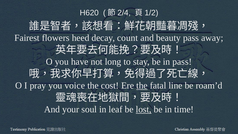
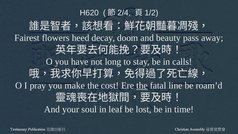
count: count -> doom (128, 38)
in pass: pass -> calls (182, 62)
voice: voice -> make (75, 86)
lost underline: present -> none (144, 109)
